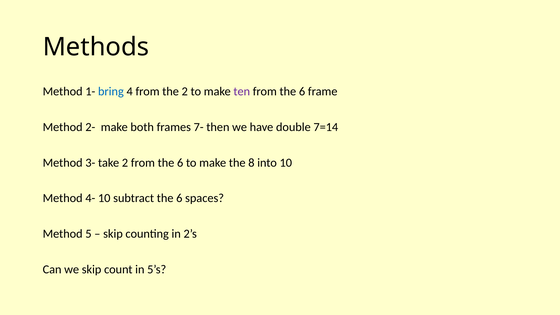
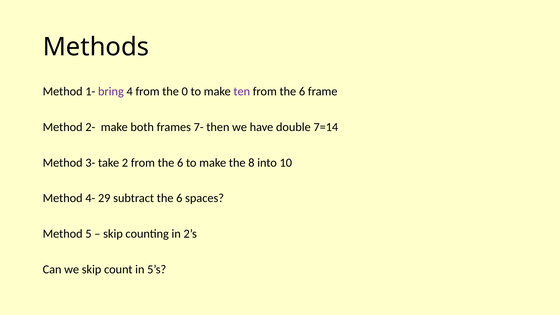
bring colour: blue -> purple (111, 91)
the 2: 2 -> 0 (185, 91)
4- 10: 10 -> 29 (104, 198)
